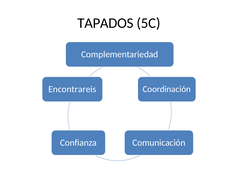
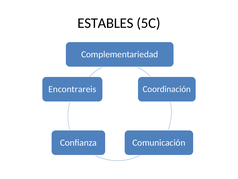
TAPADOS: TAPADOS -> ESTABLES (105, 23)
